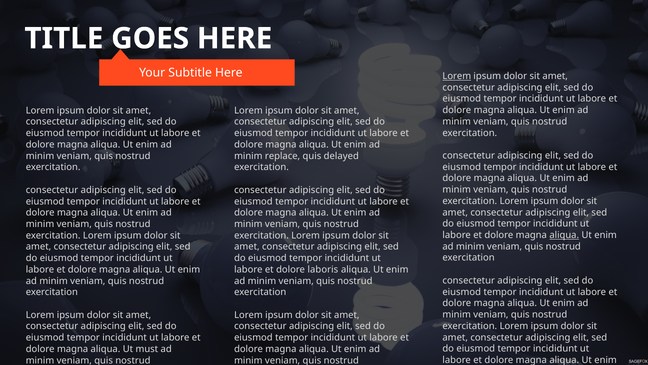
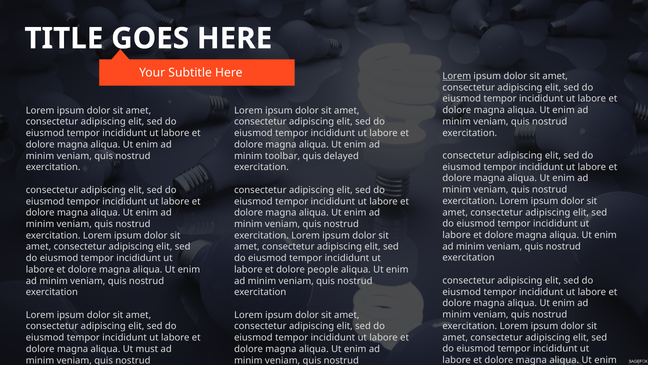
replace: replace -> toolbar (283, 156)
aliqua underline: present -> none (564, 235)
laboris: laboris -> people (323, 269)
